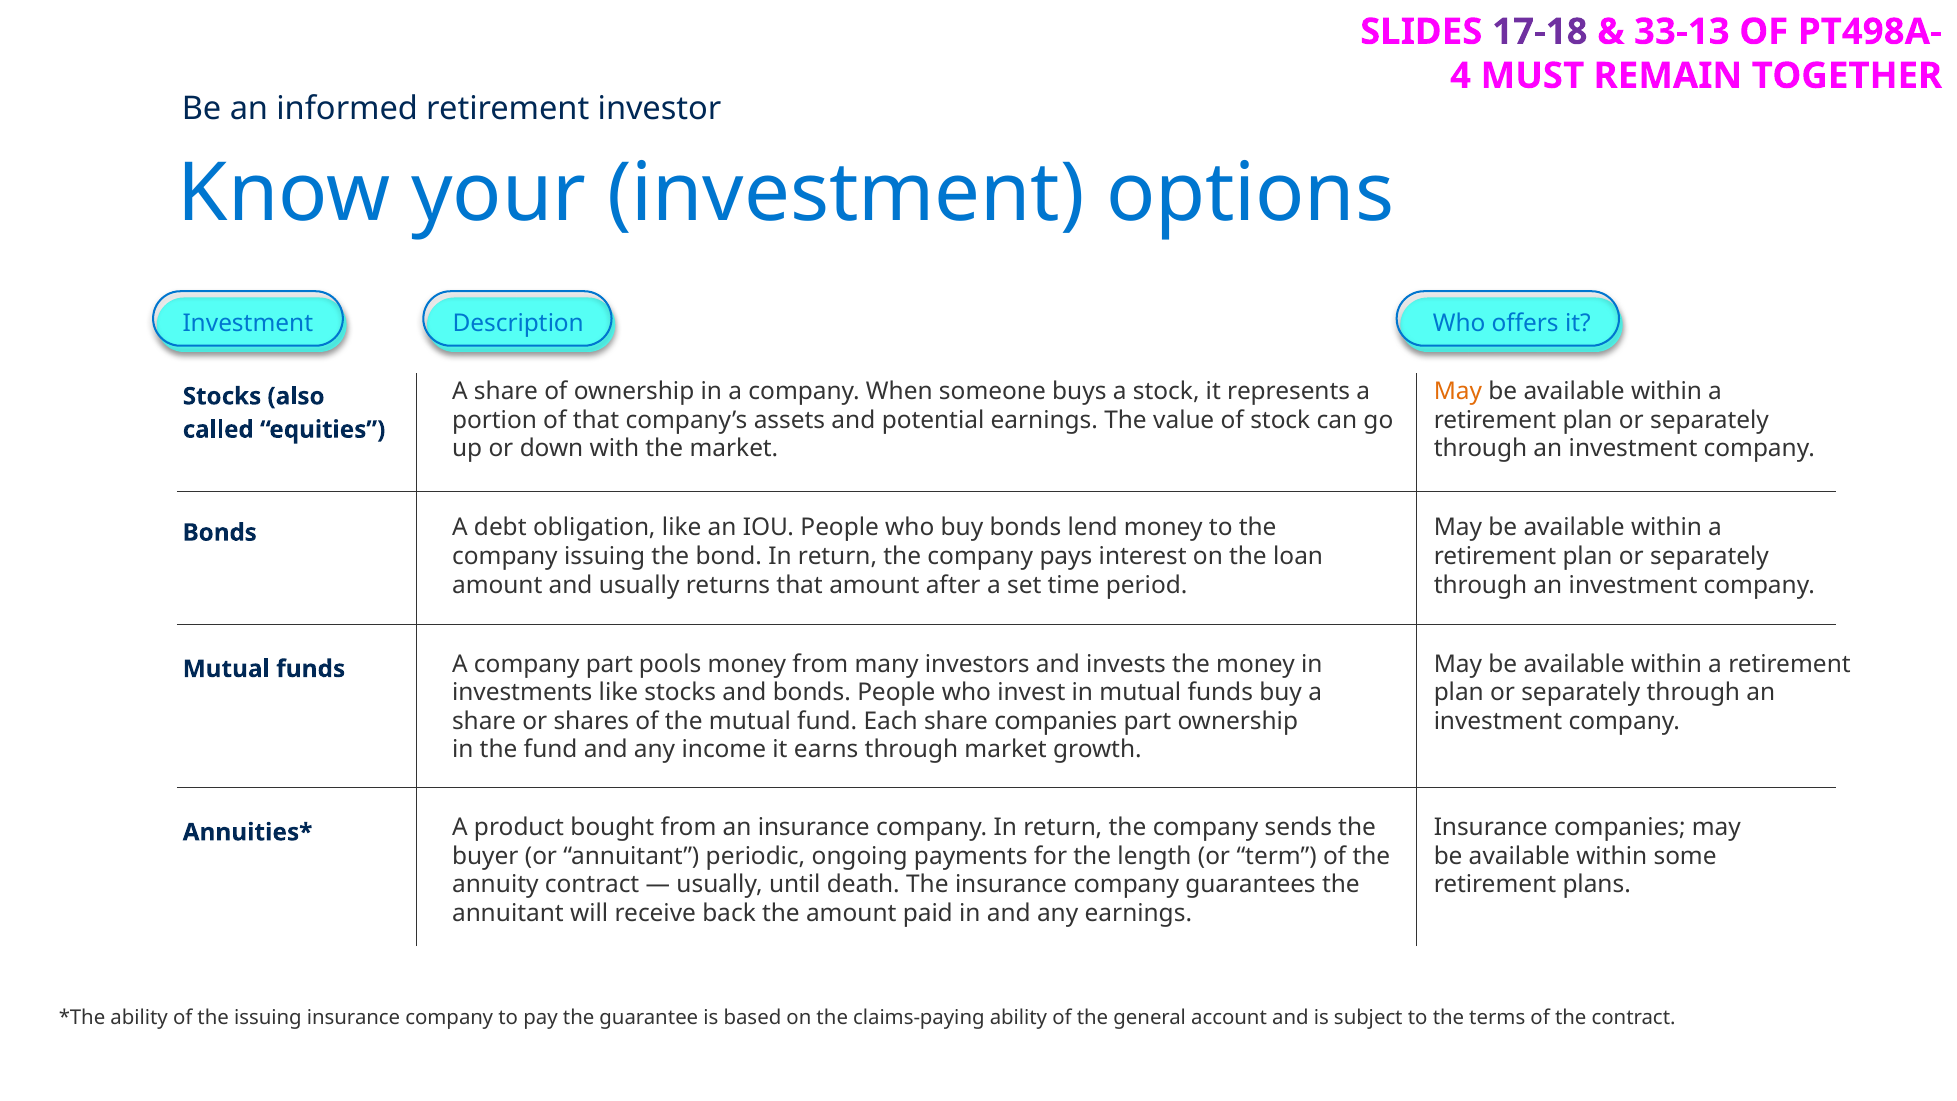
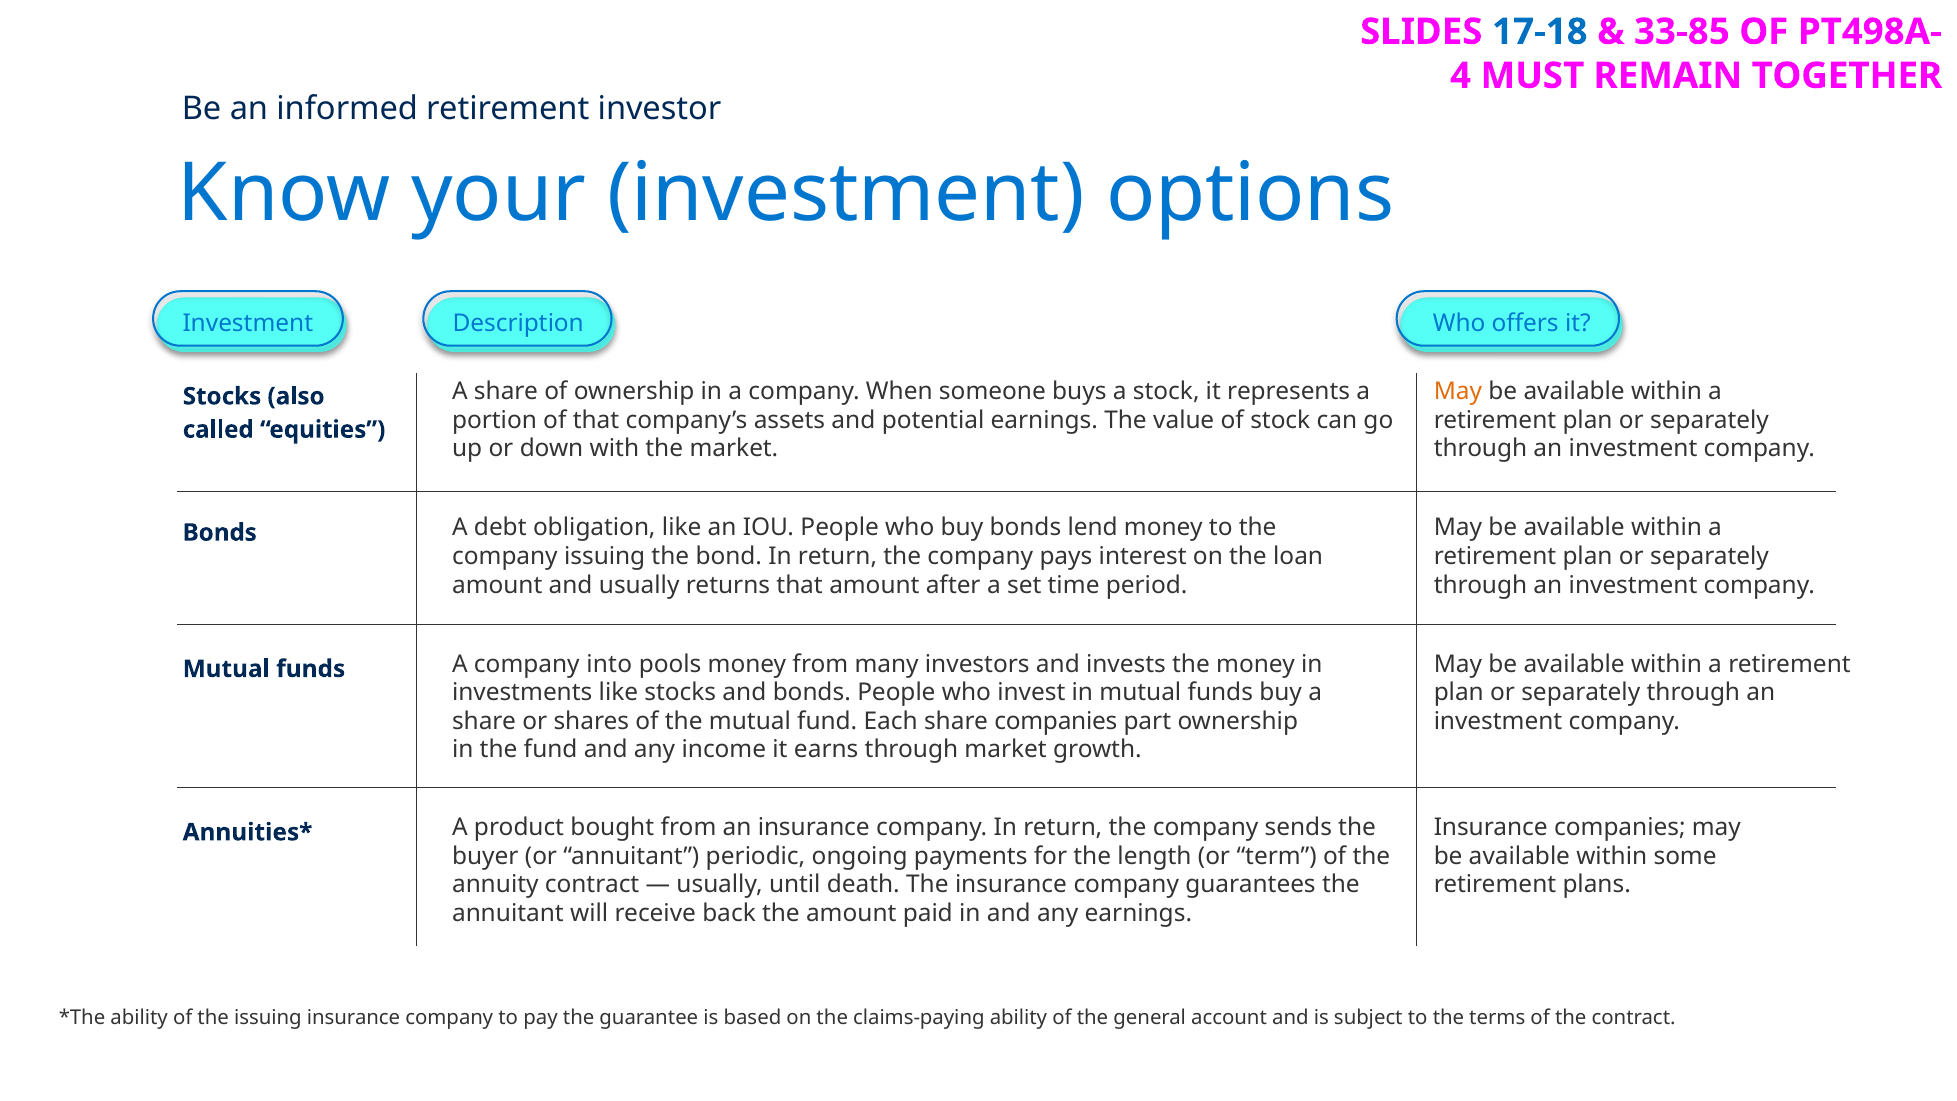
17-18 colour: purple -> blue (1540, 32)
33-13: 33-13 -> 33-85 (1682, 32)
company part: part -> into (609, 664)
